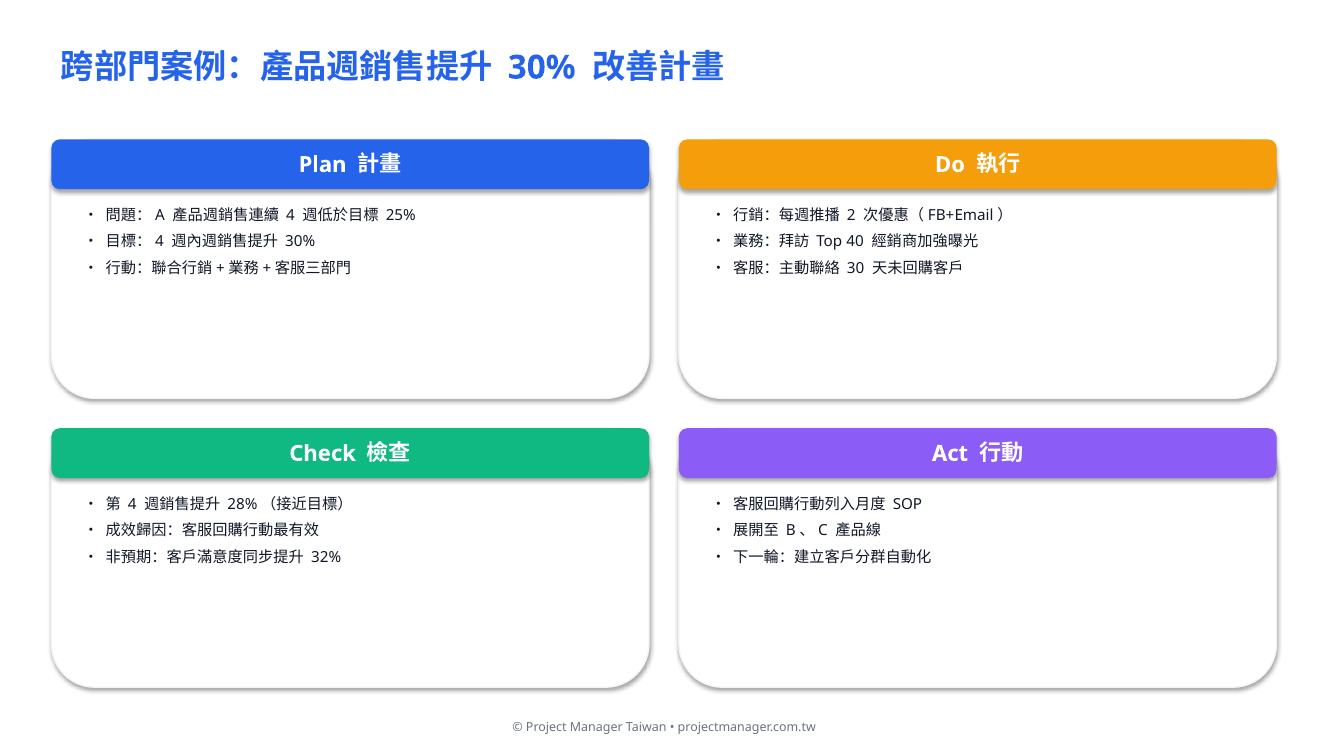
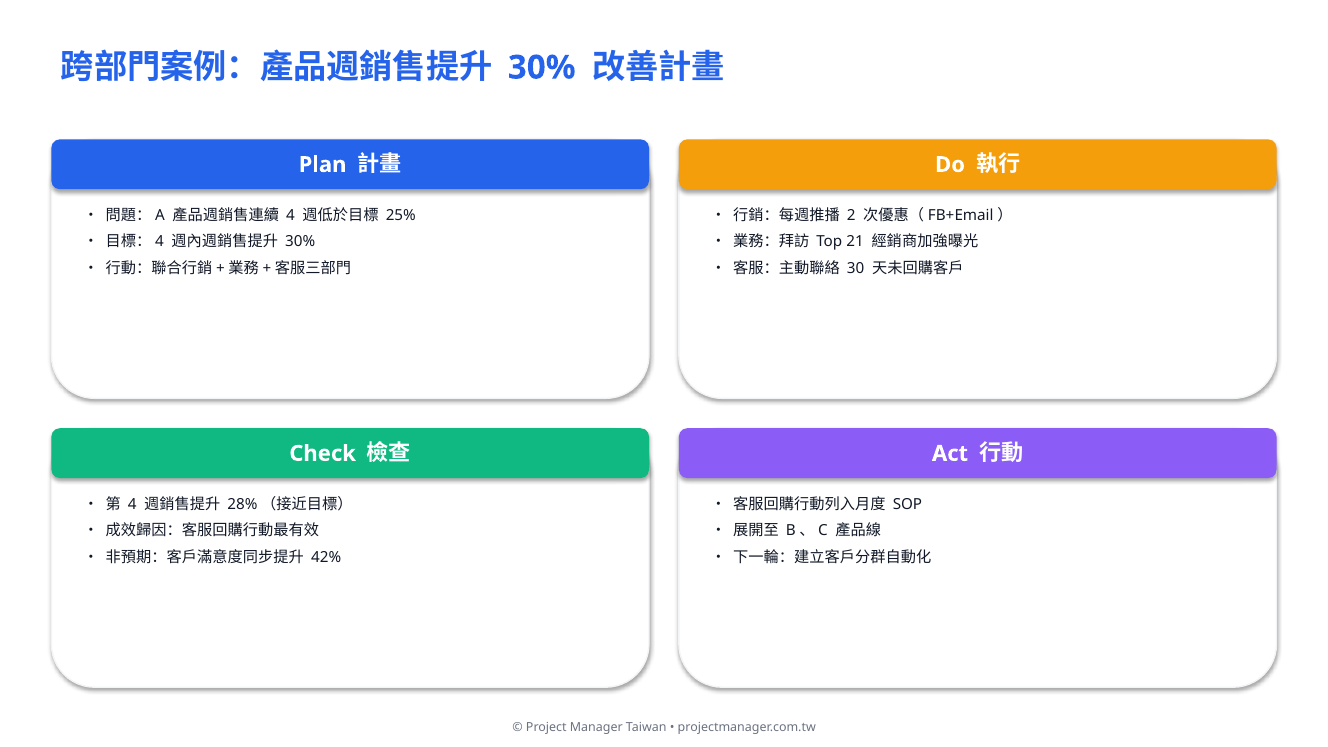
40: 40 -> 21 (855, 242)
32%: 32% -> 42% (326, 557)
